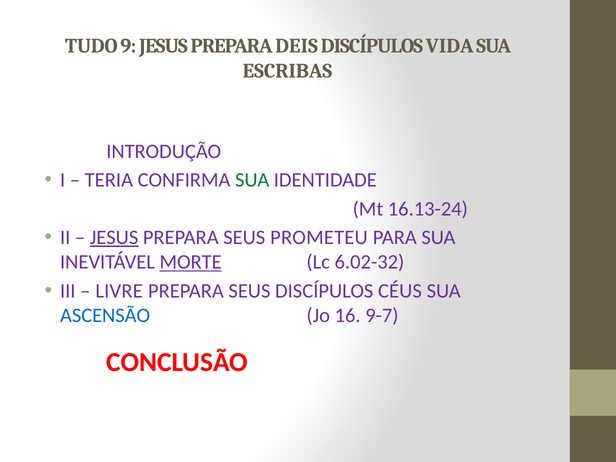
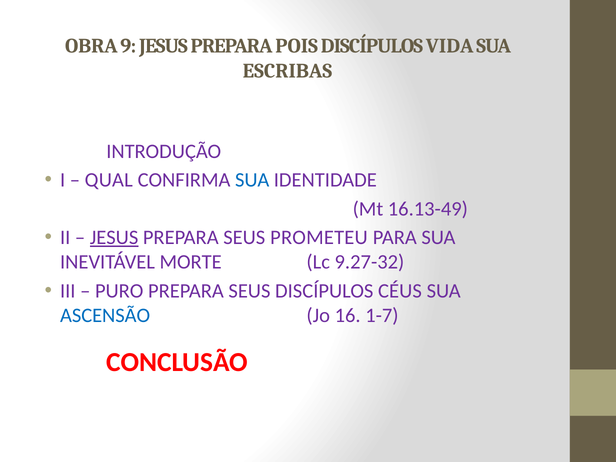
TUDO: TUDO -> OBRA (91, 46)
DEIS: DEIS -> POIS (297, 46)
TERIA: TERIA -> QUAL (109, 180)
SUA colour: green -> blue (252, 180)
16.13-24: 16.13-24 -> 16.13-49 (428, 209)
MORTE underline: present -> none (191, 262)
6.02-32: 6.02-32 -> 9.27-32 (369, 262)
LIVRE: LIVRE -> PURO (119, 291)
9-7: 9-7 -> 1-7 (382, 316)
